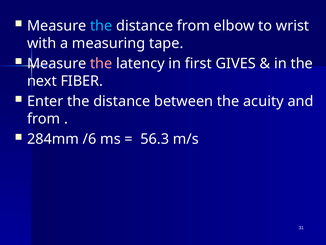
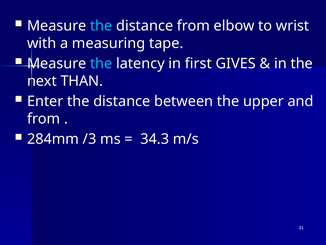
the colour: pink -> light blue (101, 63)
FIBER: FIBER -> THAN (82, 81)
acuity: acuity -> upper (263, 101)
/6: /6 -> /3 (90, 139)
56.3: 56.3 -> 34.3 (155, 139)
